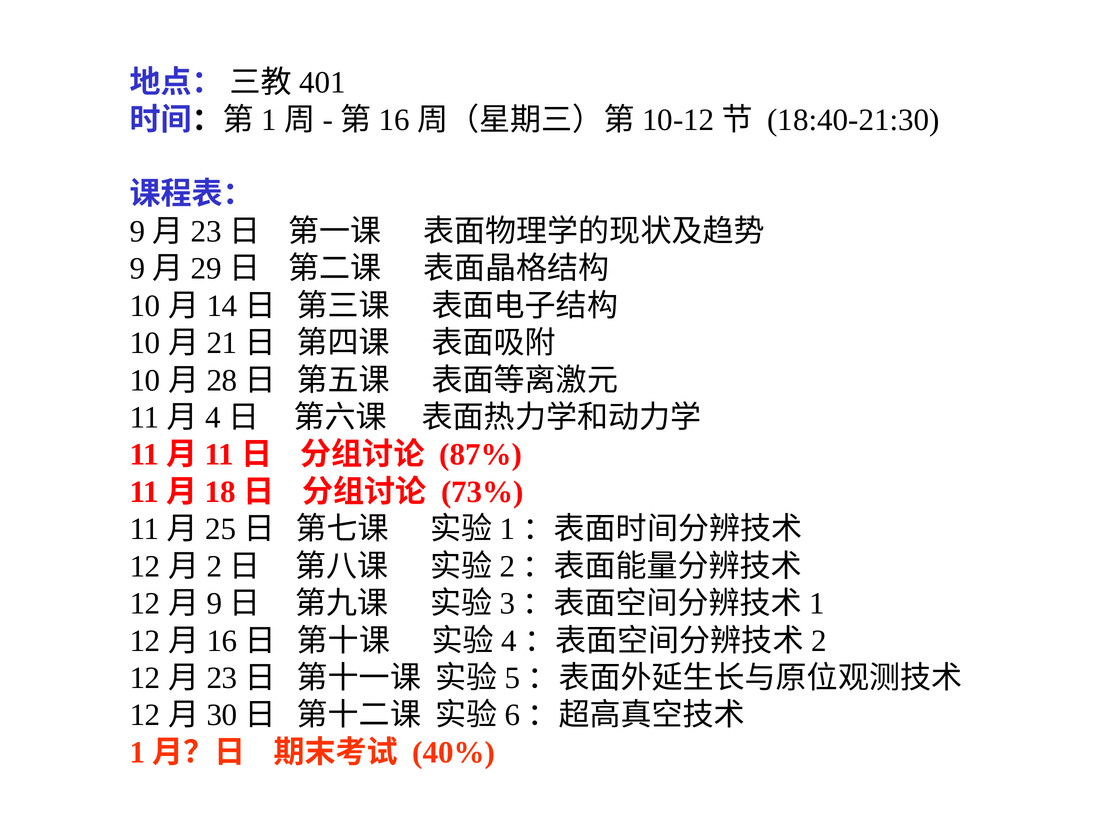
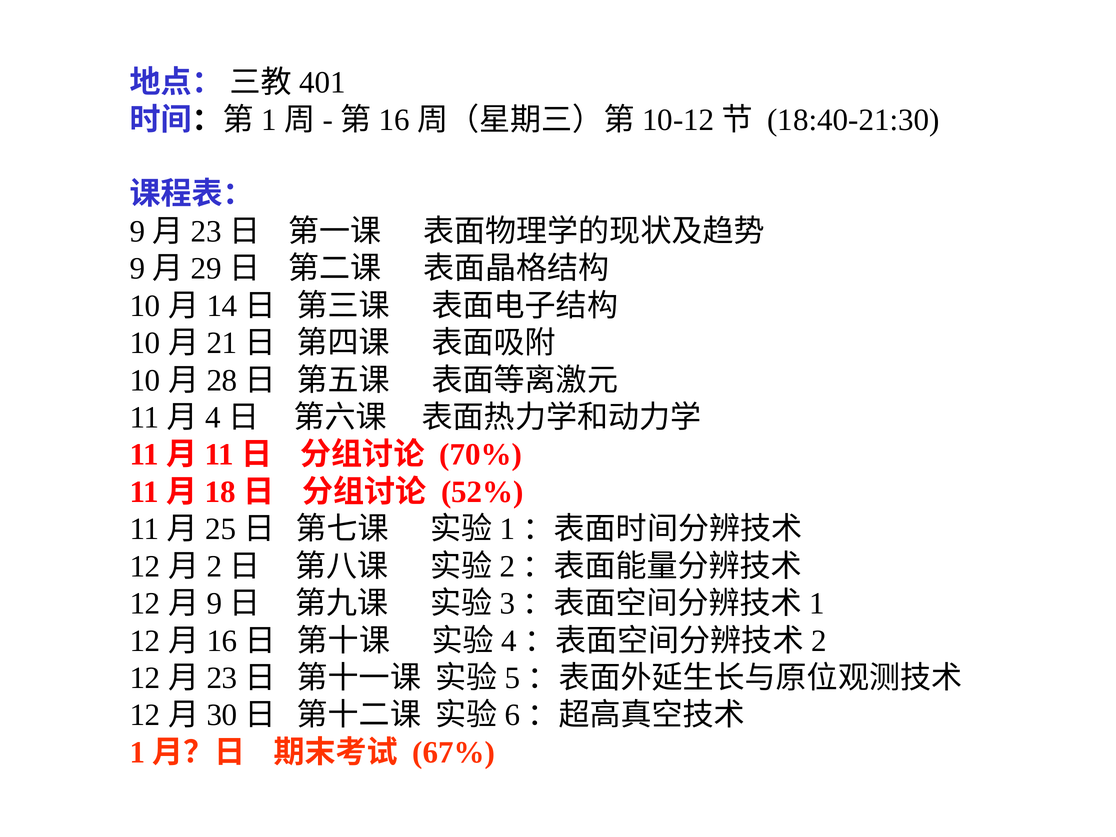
87%: 87% -> 70% (481, 455)
73%: 73% -> 52% (482, 492)
40%: 40% -> 67% (454, 752)
